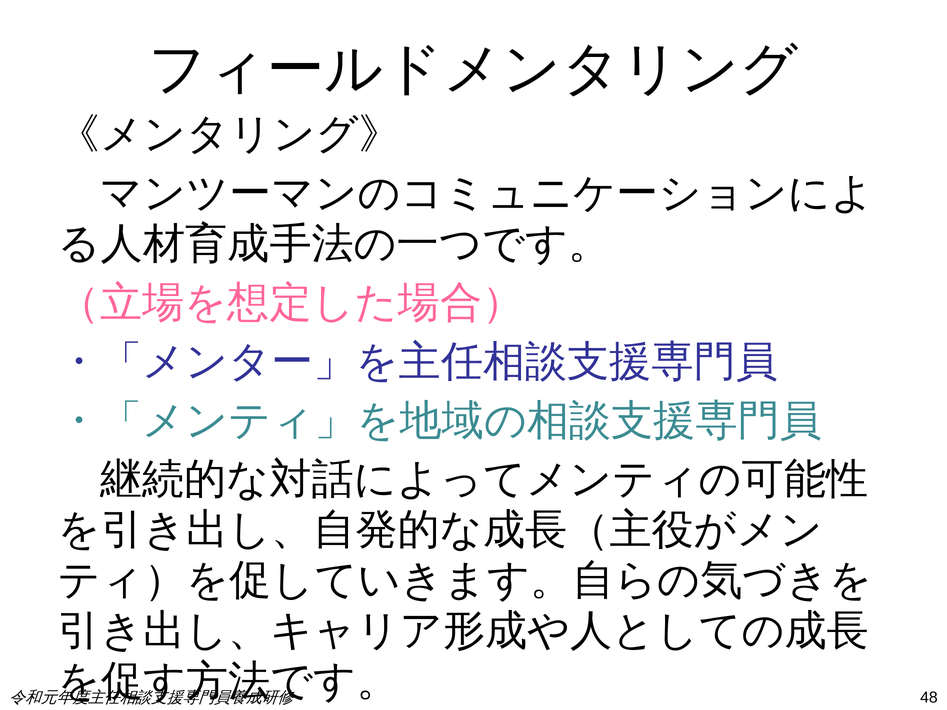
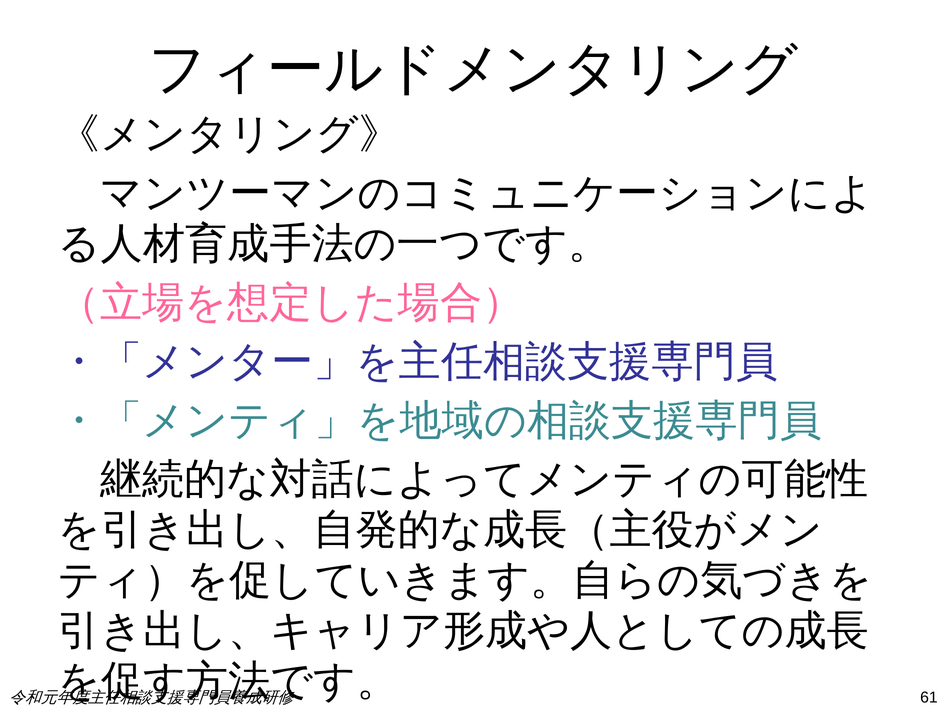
48: 48 -> 61 (929, 698)
